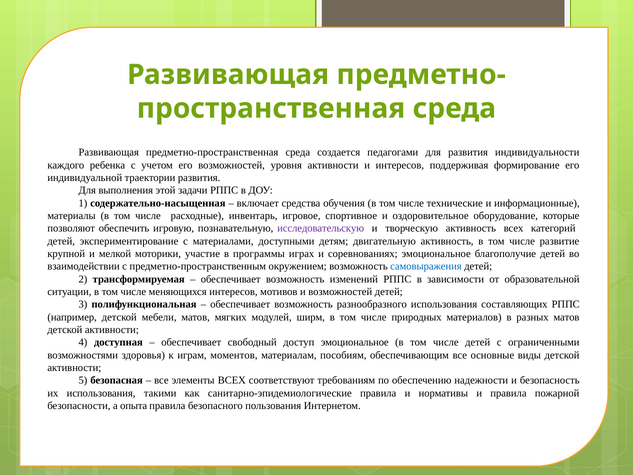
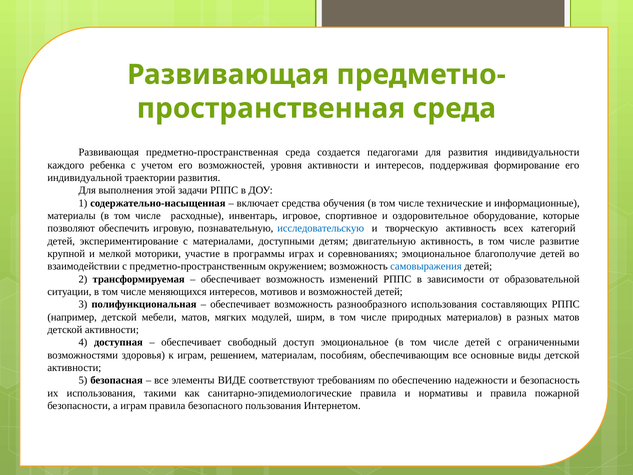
исследовательскую colour: purple -> blue (321, 228)
моментов: моментов -> решением (234, 355)
элементы ВСЕХ: ВСЕХ -> ВИДЕ (232, 380)
а опыта: опыта -> играм (134, 406)
